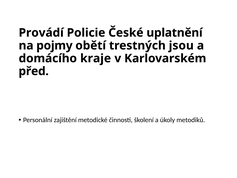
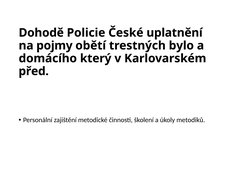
Provádí: Provádí -> Dohodě (41, 33)
jsou: jsou -> bylo (181, 45)
kraje: kraje -> který (96, 58)
